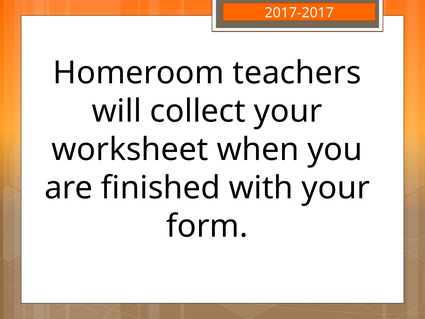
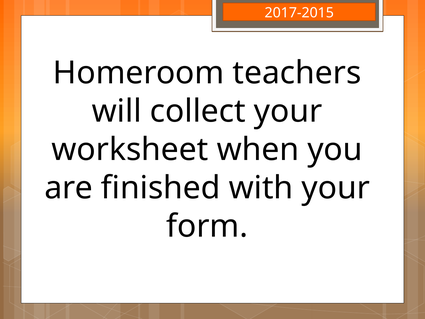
2017-2017: 2017-2017 -> 2017-2015 (299, 13)
